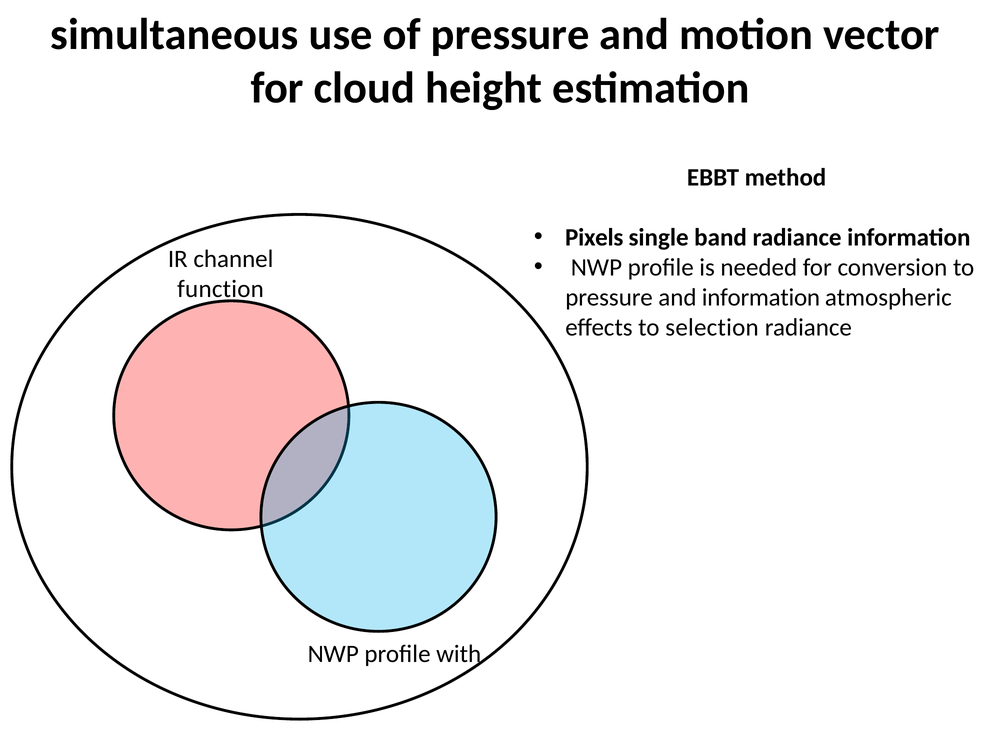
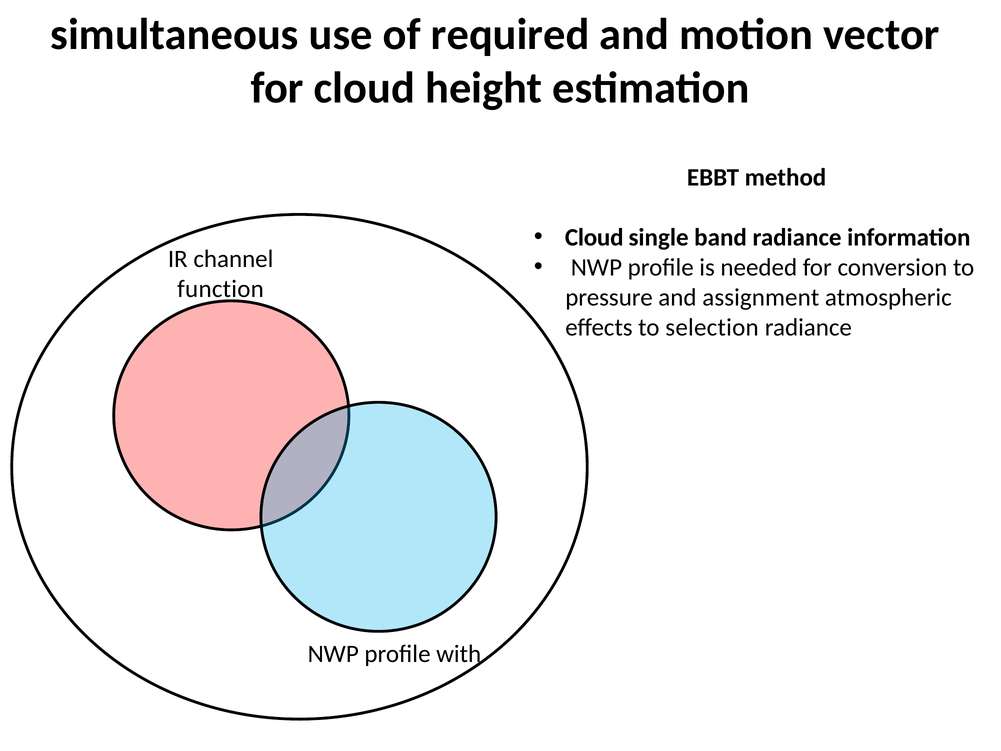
of pressure: pressure -> required (510, 35)
Pixels: Pixels -> Cloud (594, 237)
and information: information -> assignment (761, 298)
